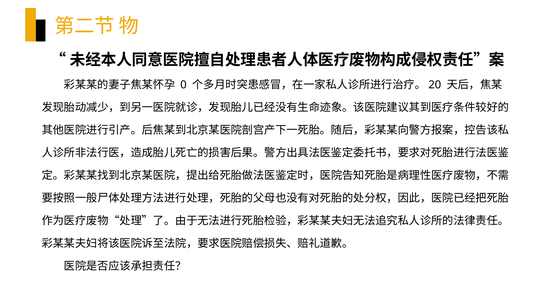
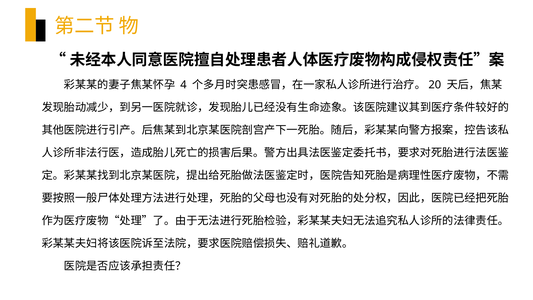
0: 0 -> 4 (183, 85)
